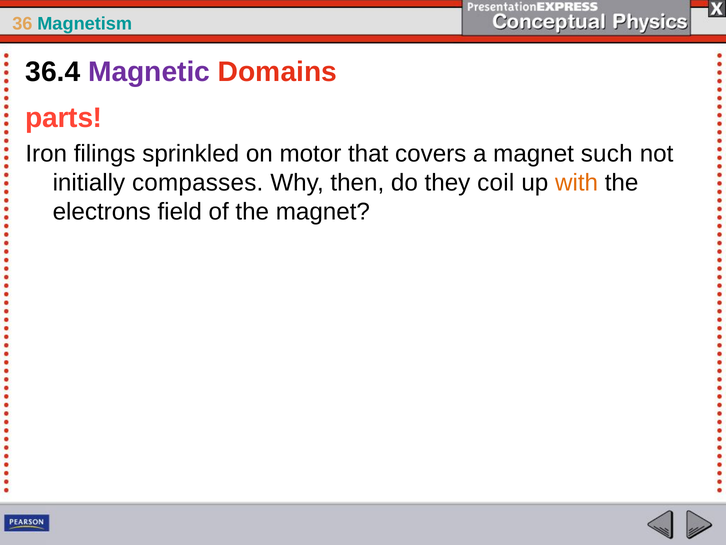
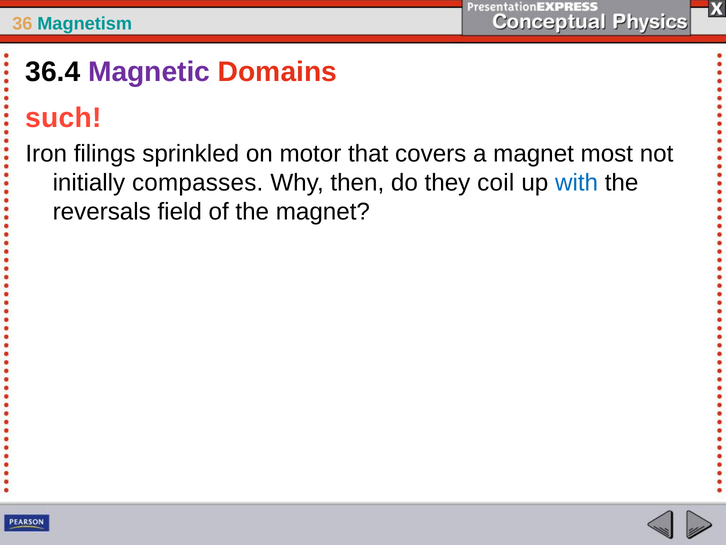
parts: parts -> such (64, 118)
such: such -> most (607, 154)
with colour: orange -> blue (577, 183)
electrons: electrons -> reversals (102, 212)
